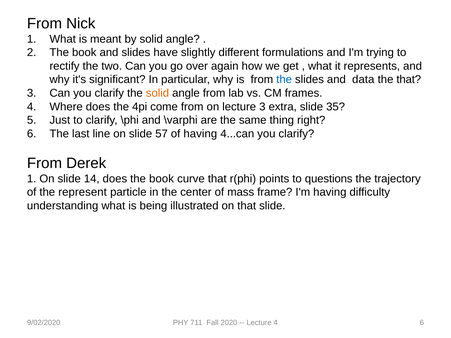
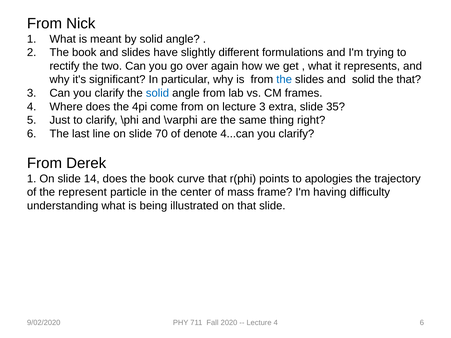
and data: data -> solid (363, 80)
solid colour: orange -> blue (157, 93)
57: 57 -> 70 (162, 134)
of having: having -> denote (200, 134)
questions: questions -> apologies (329, 179)
